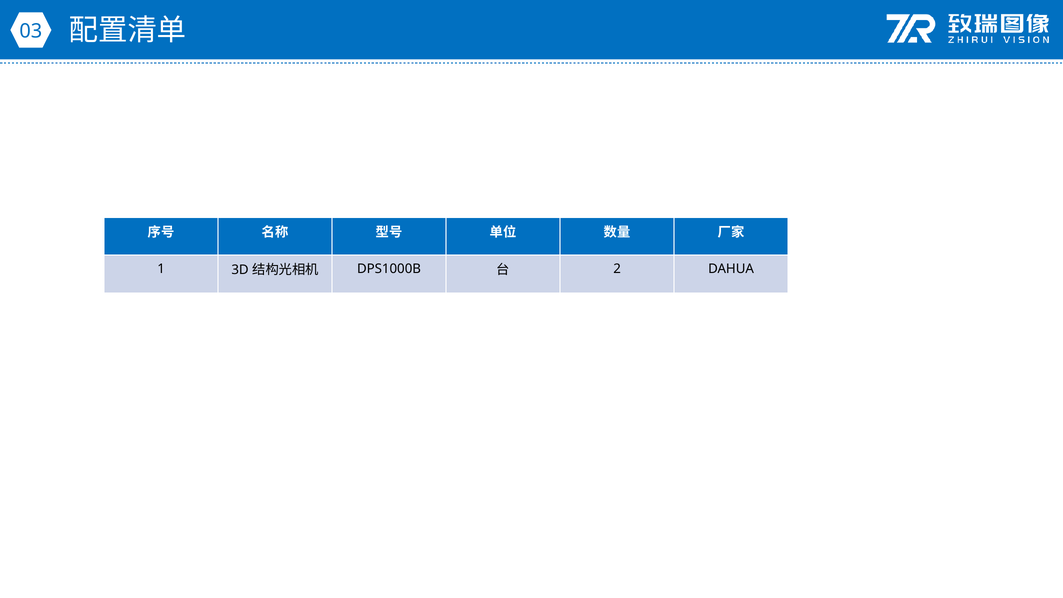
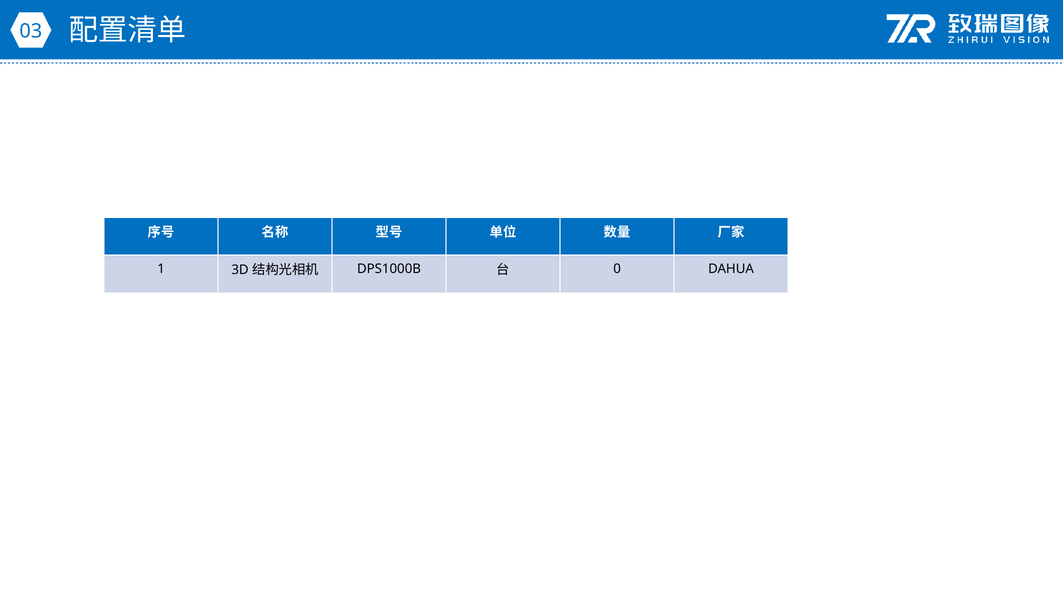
2: 2 -> 0 (617, 269)
